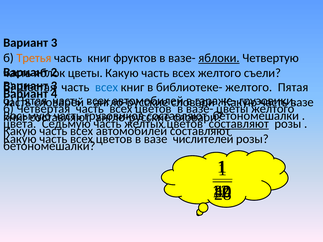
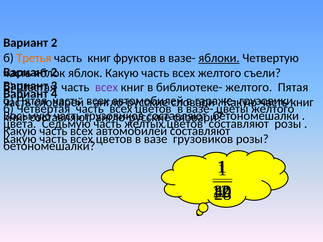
3: 3 -> 2 (54, 43)
цветы: цветы -> яблок (85, 73)
всех colour: blue -> purple (106, 87)
вазе: вазе -> книг (302, 102)
составляют underline: present -> none (239, 124)
числителей: числителей -> грузовиков (203, 139)
